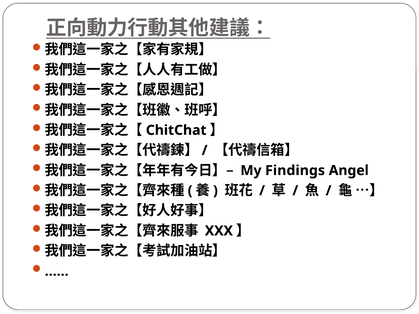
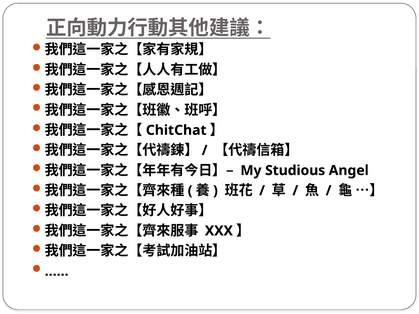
Findings: Findings -> Studious (295, 171)
